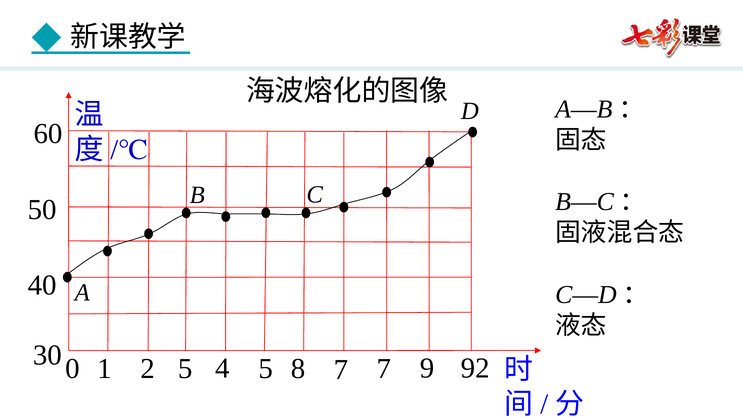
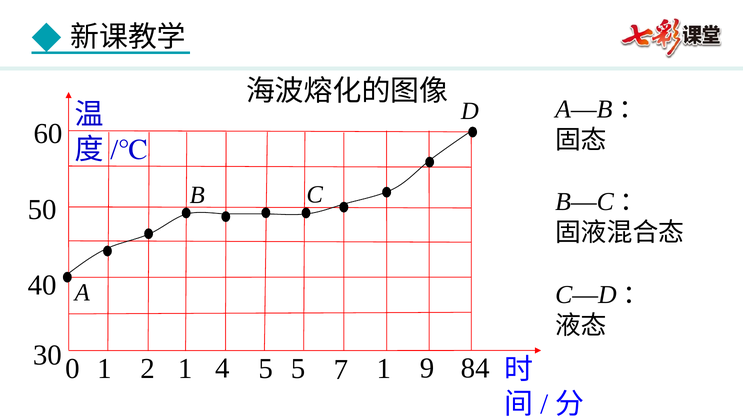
2 5: 5 -> 1 (185, 369)
5 8: 8 -> 5 (298, 369)
7 7: 7 -> 1 (384, 369)
92: 92 -> 84 (475, 368)
